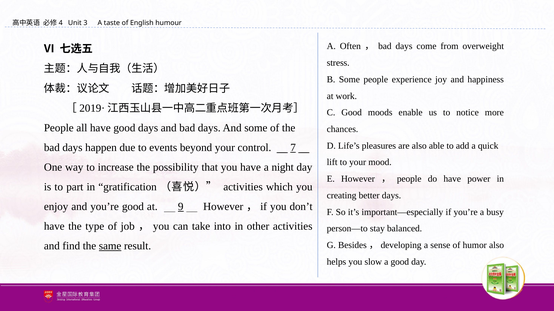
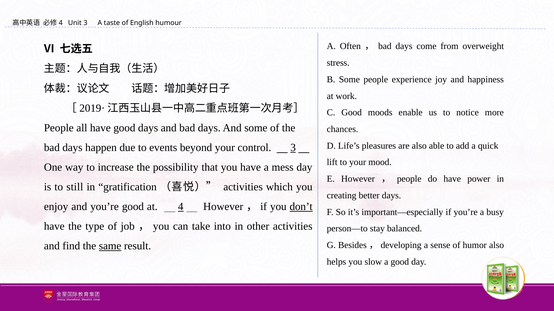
control 7: 7 -> 3 (293, 148)
night: night -> mess (283, 167)
part: part -> still (75, 187)
9: 9 -> 4 (181, 207)
don’t underline: none -> present (301, 207)
